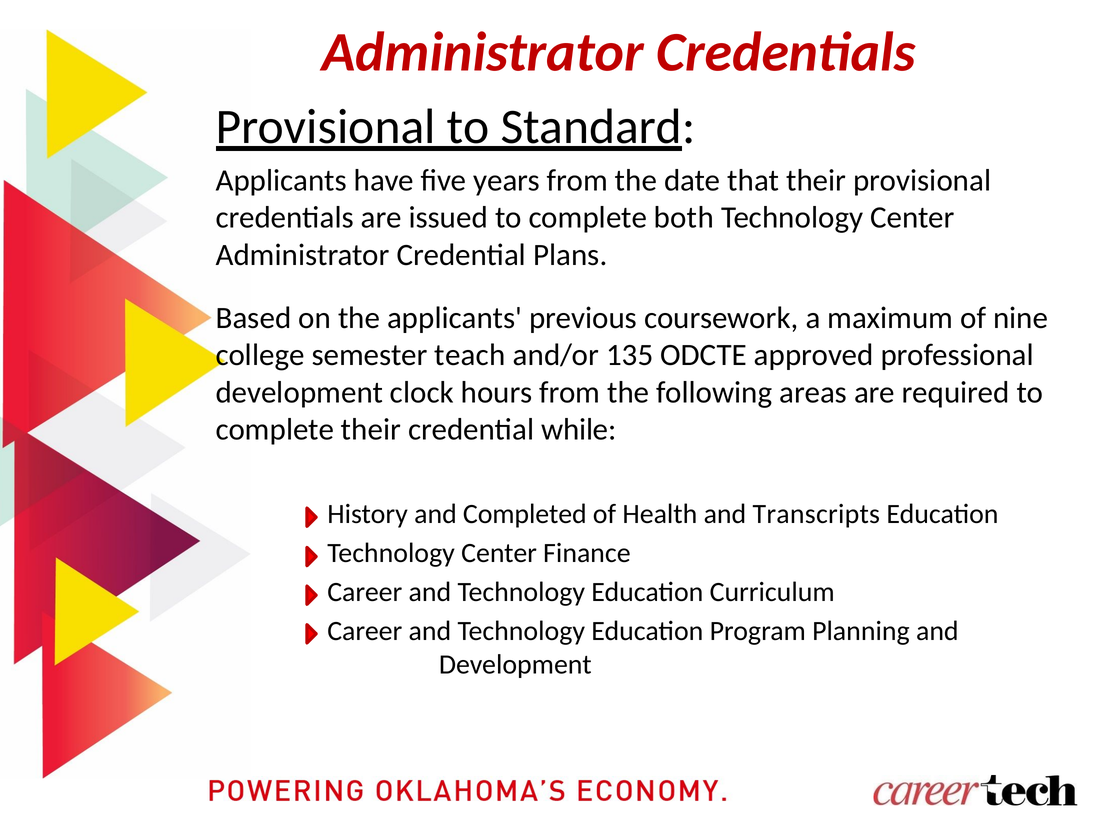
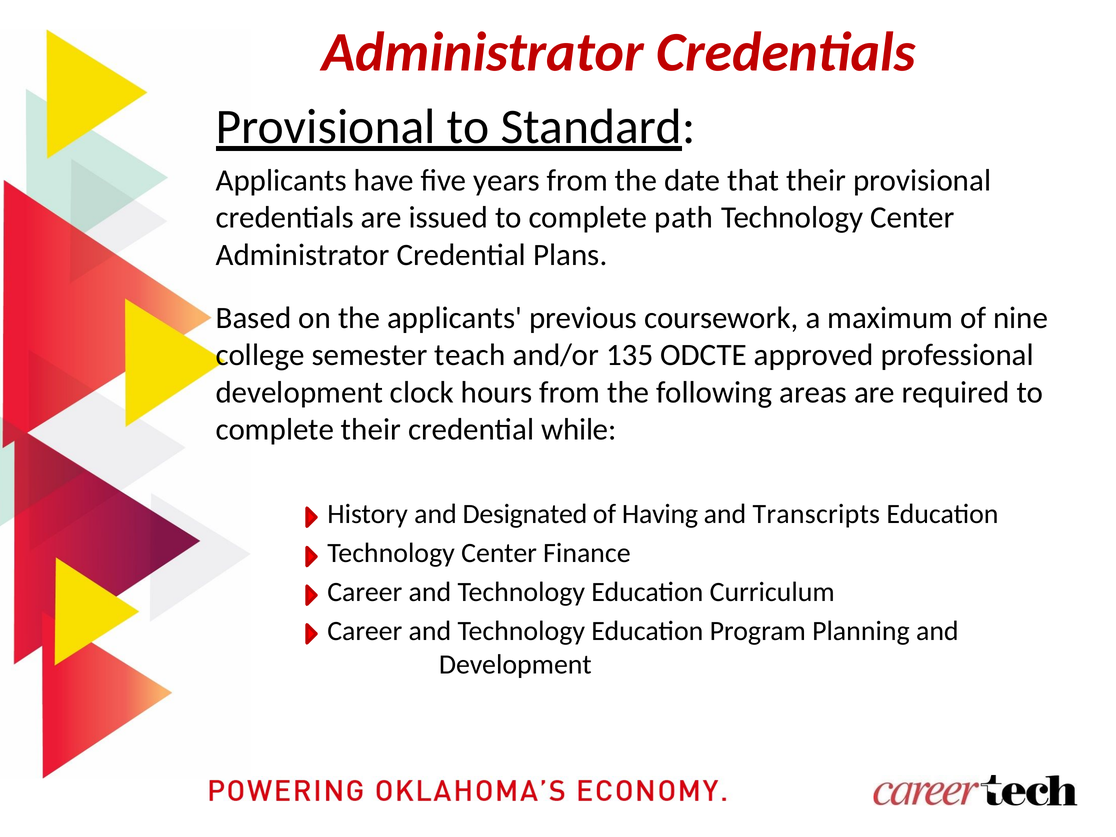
both: both -> path (684, 218)
Completed: Completed -> Designated (525, 514)
Health: Health -> Having (660, 514)
